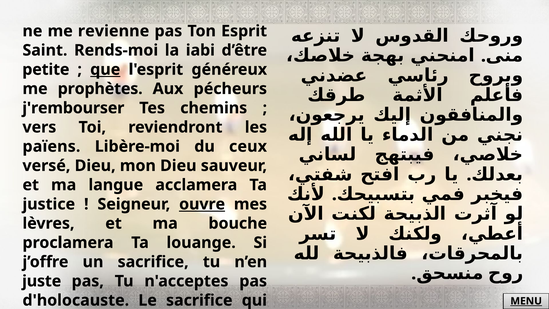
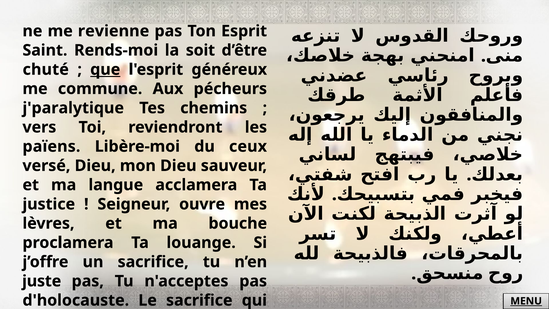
iabi: iabi -> soit (200, 50)
petite: petite -> chuté (46, 69)
prophètes: prophètes -> commune (100, 89)
j'rembourser: j'rembourser -> j'paralytique (73, 108)
ouvre underline: present -> none (202, 204)
